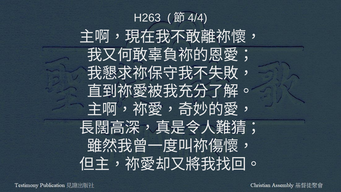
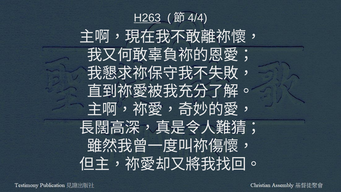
H263 underline: none -> present (147, 18)
